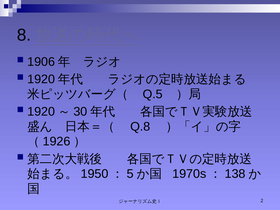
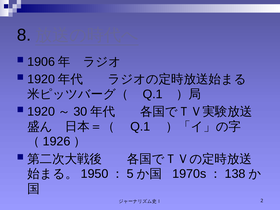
Q.5: Q.5 -> Q.1 (153, 94)
Q.8: Q.8 -> Q.1 (140, 127)
